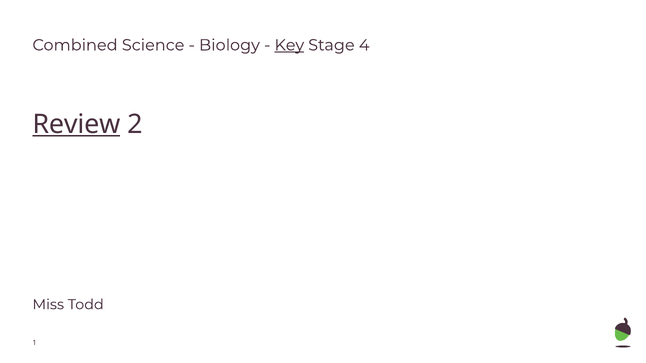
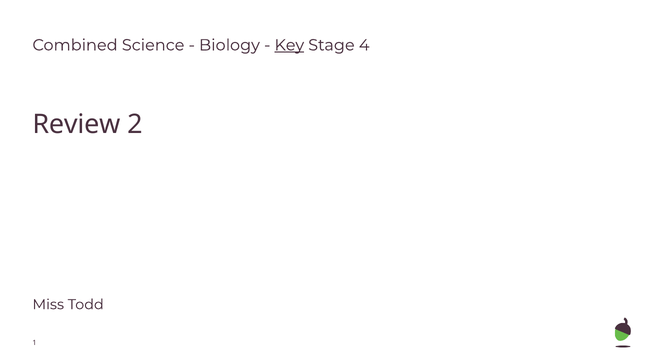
Review underline: present -> none (76, 124)
